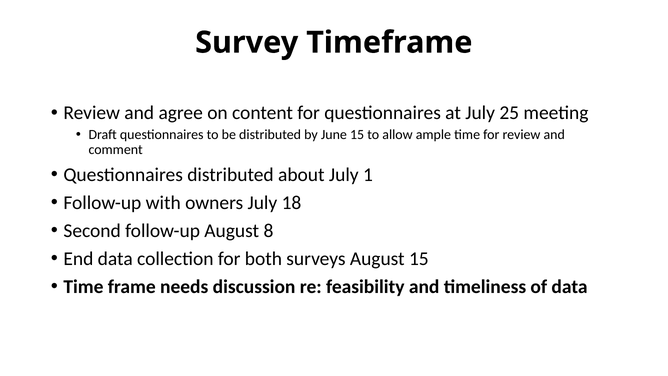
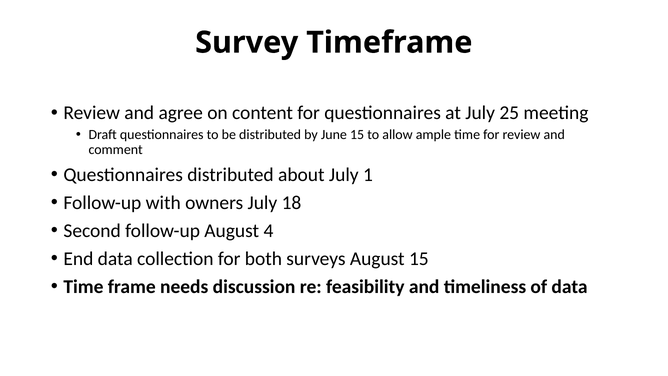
8: 8 -> 4 (268, 230)
